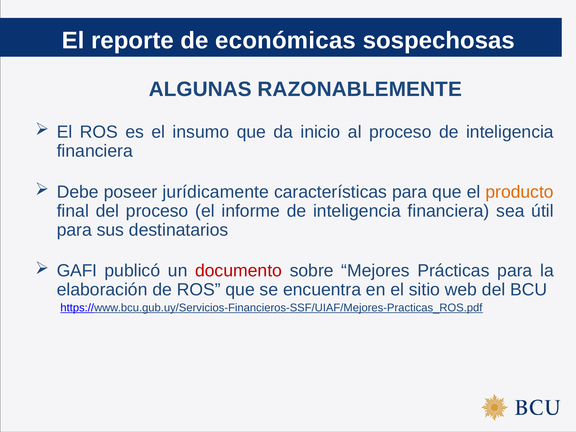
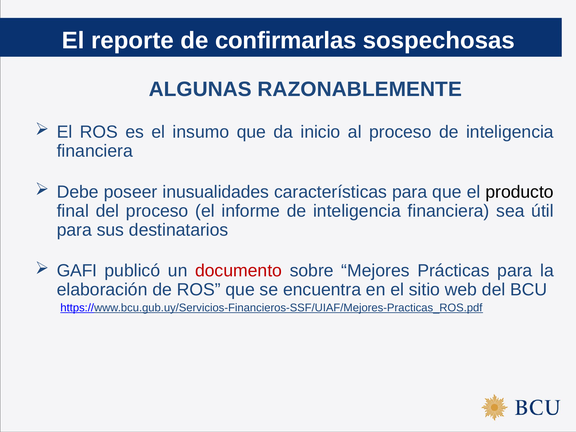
económicas: económicas -> confirmarlas (286, 41)
jurídicamente: jurídicamente -> inusualidades (216, 192)
producto colour: orange -> black (520, 192)
